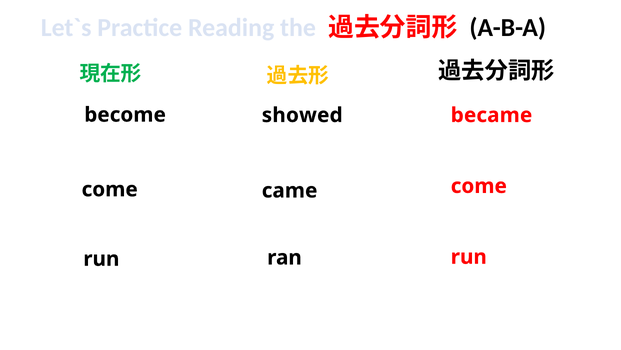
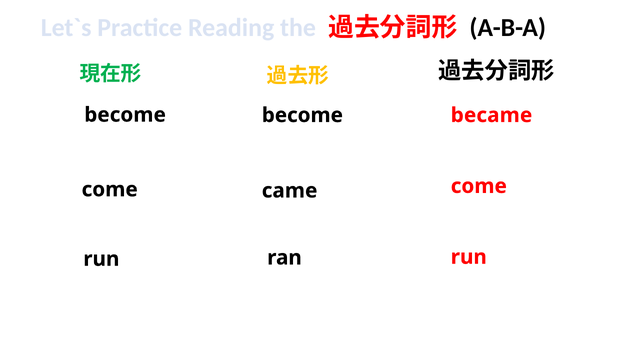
become showed: showed -> become (302, 115)
